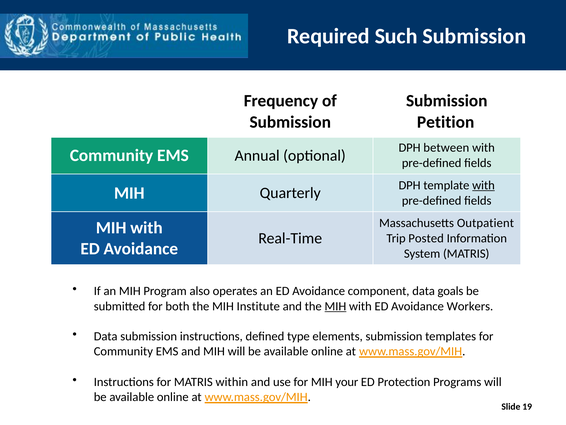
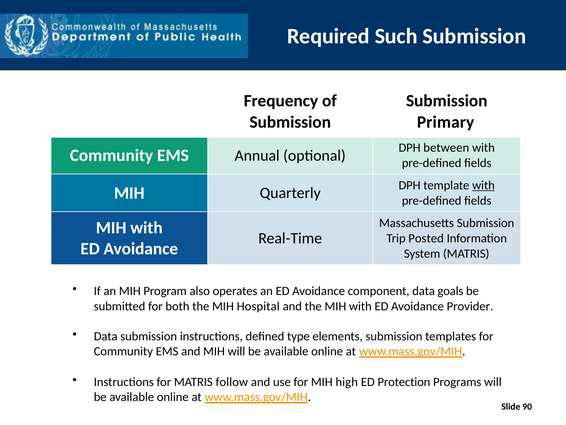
Petition: Petition -> Primary (446, 122)
Massachusetts Outpatient: Outpatient -> Submission (486, 223)
Institute: Institute -> Hospital (258, 306)
MIH underline: present -> none (335, 306)
Workers: Workers -> Provider (470, 306)
within: within -> follow (232, 382)
your: your -> high (347, 382)
19: 19 -> 90 (527, 406)
